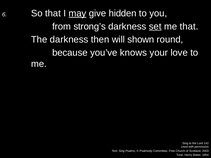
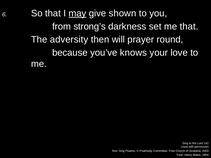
hidden: hidden -> shown (123, 13)
set underline: present -> none (155, 26)
The darkness: darkness -> adversity (69, 40)
shown: shown -> prayer (141, 40)
